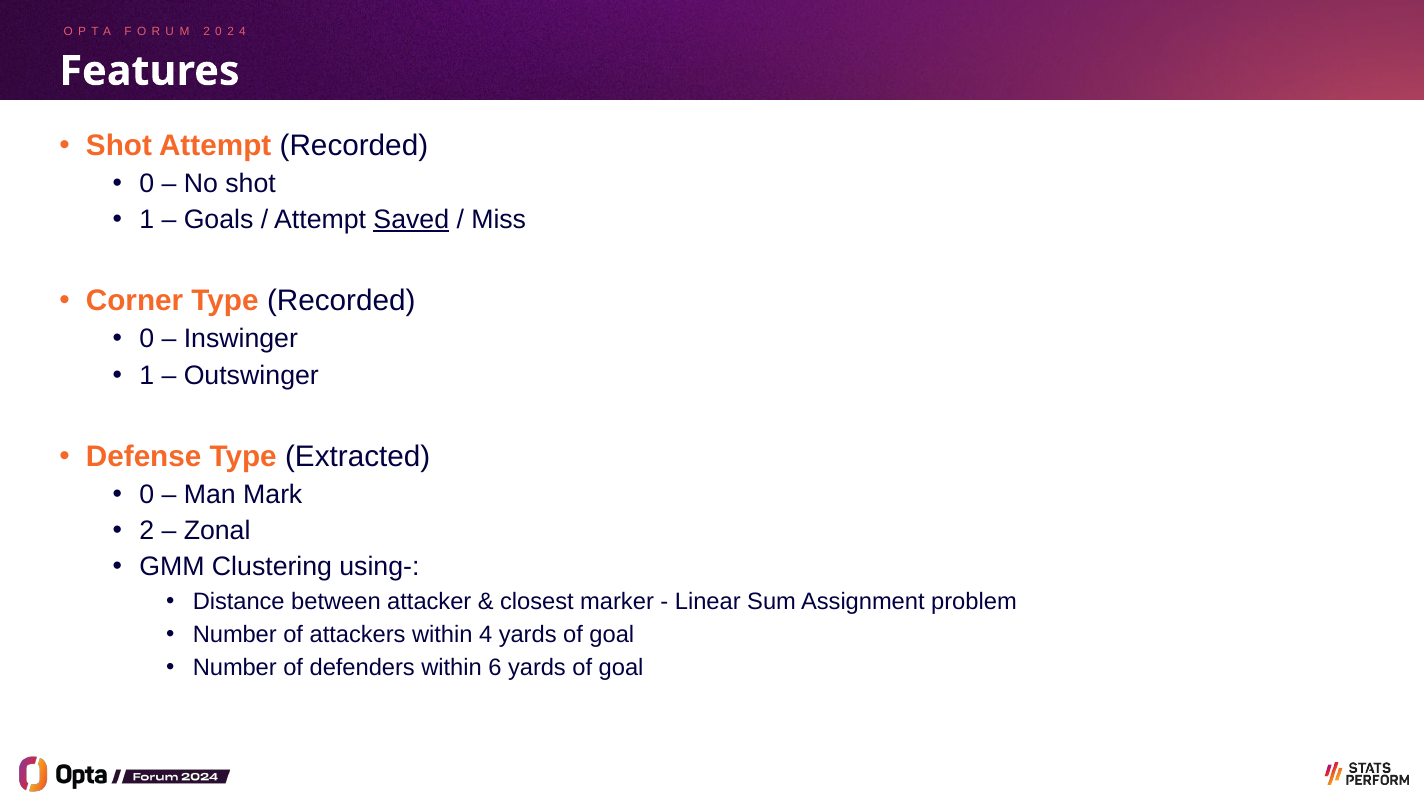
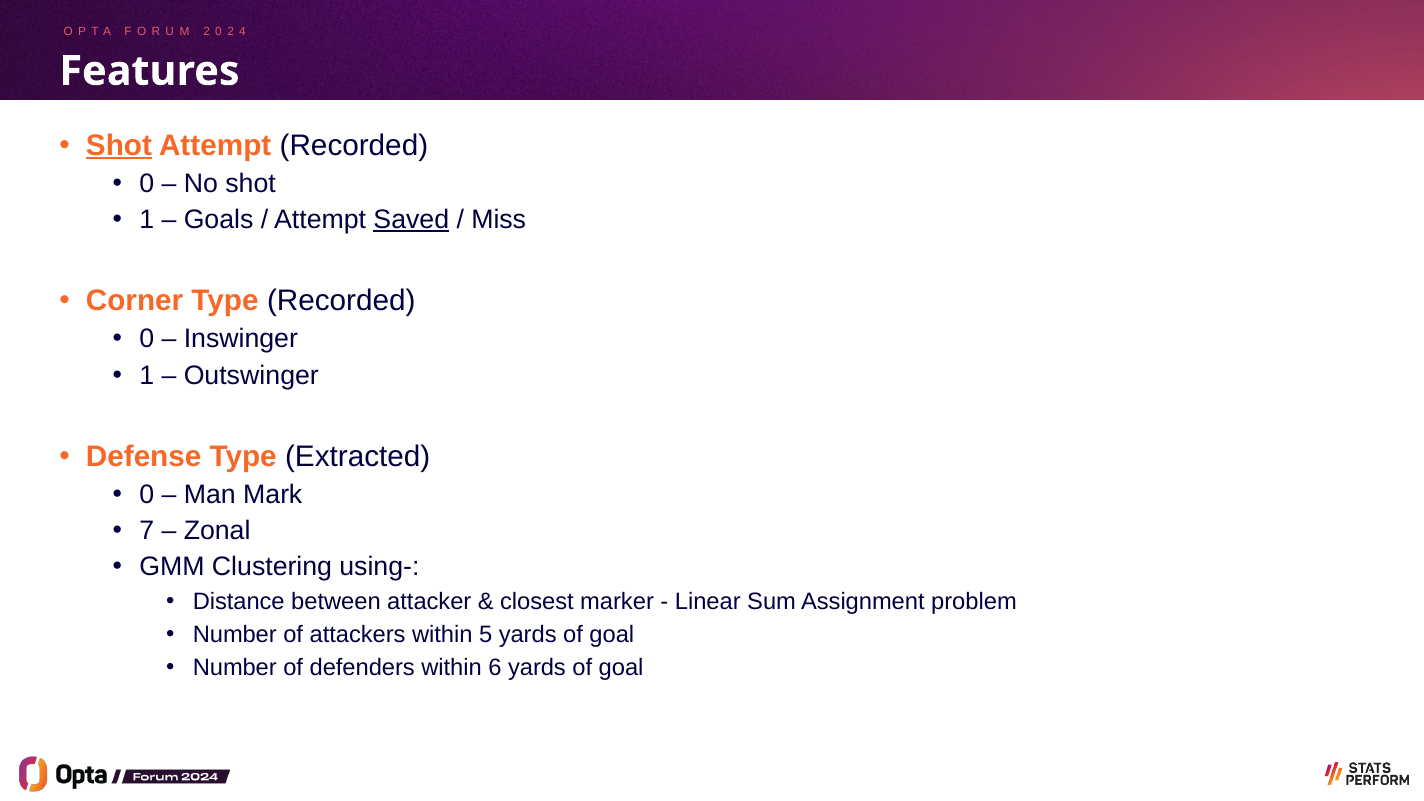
Shot underline: none -> present (119, 146)
2: 2 -> 7 (147, 531)
within 4: 4 -> 5 (486, 635)
